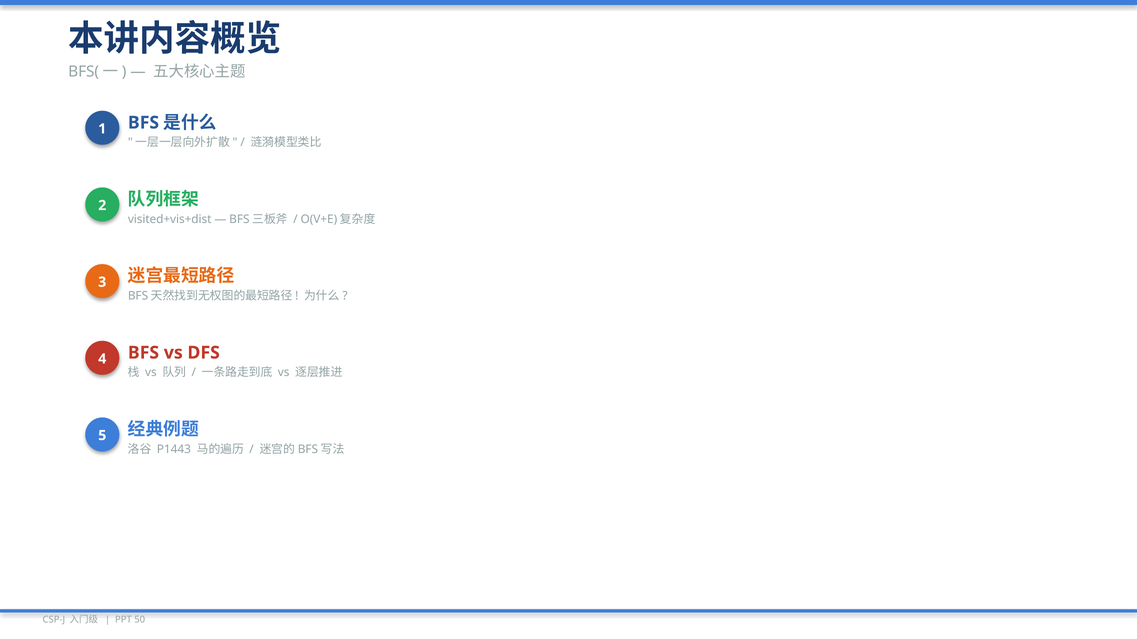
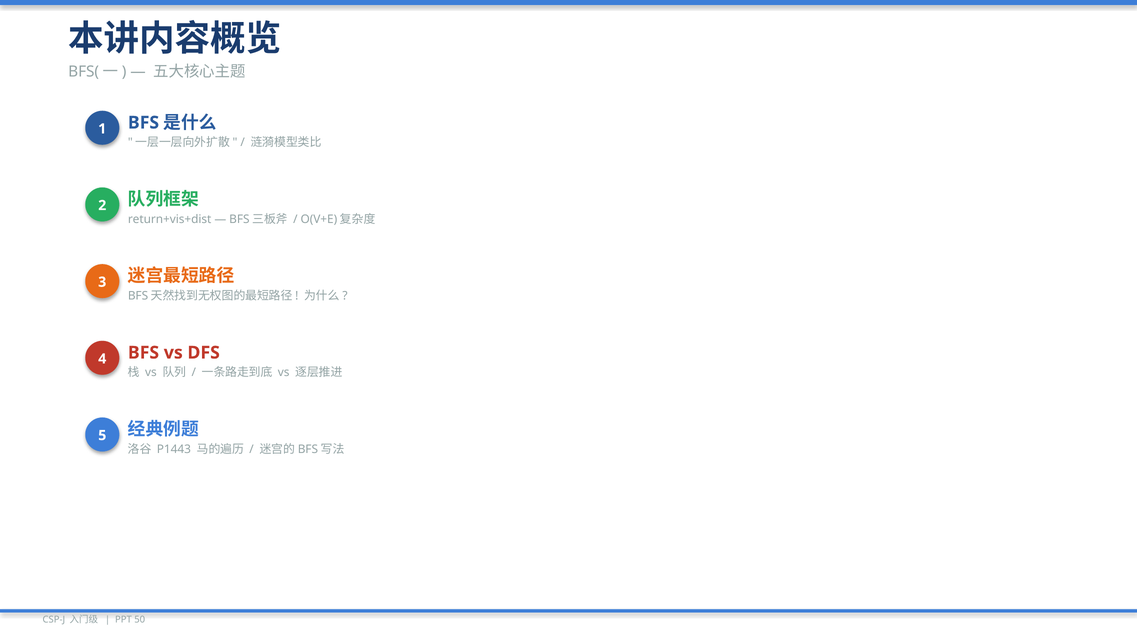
visited+vis+dist: visited+vis+dist -> return+vis+dist (170, 219)
